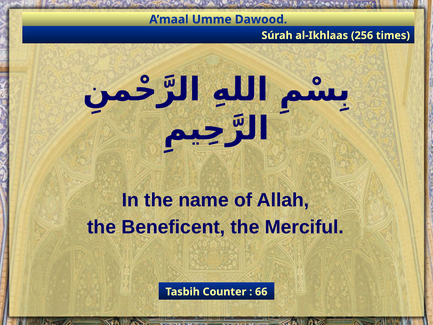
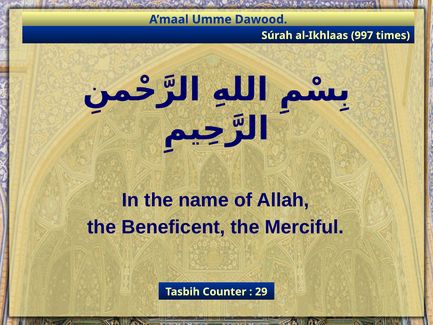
256: 256 -> 997 (362, 35)
66: 66 -> 29 (261, 292)
